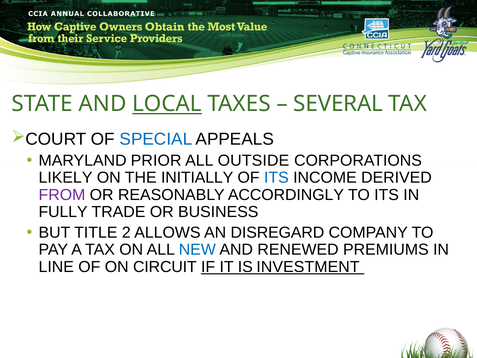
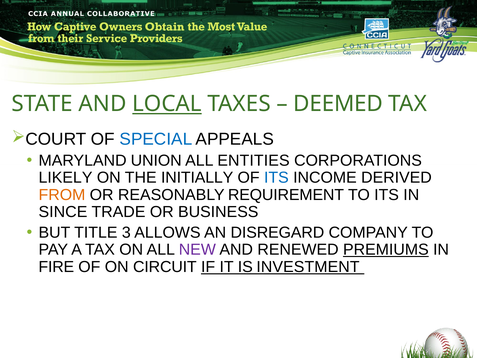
SEVERAL: SEVERAL -> DEEMED (338, 104)
PRIOR: PRIOR -> UNION (156, 160)
OUTSIDE: OUTSIDE -> ENTITIES (253, 160)
FROM colour: purple -> orange (62, 195)
ACCORDINGLY: ACCORDINGLY -> REQUIREMENT (286, 195)
FULLY: FULLY -> SINCE (63, 212)
2: 2 -> 3 (126, 232)
NEW colour: blue -> purple (197, 249)
PREMIUMS underline: none -> present (386, 249)
LINE: LINE -> FIRE (56, 267)
